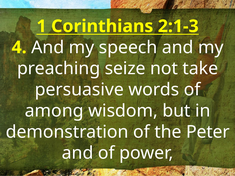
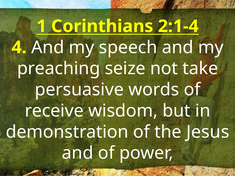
2:1-3: 2:1-3 -> 2:1-4 (178, 26)
among: among -> receive (54, 111)
Peter: Peter -> Jesus (208, 132)
